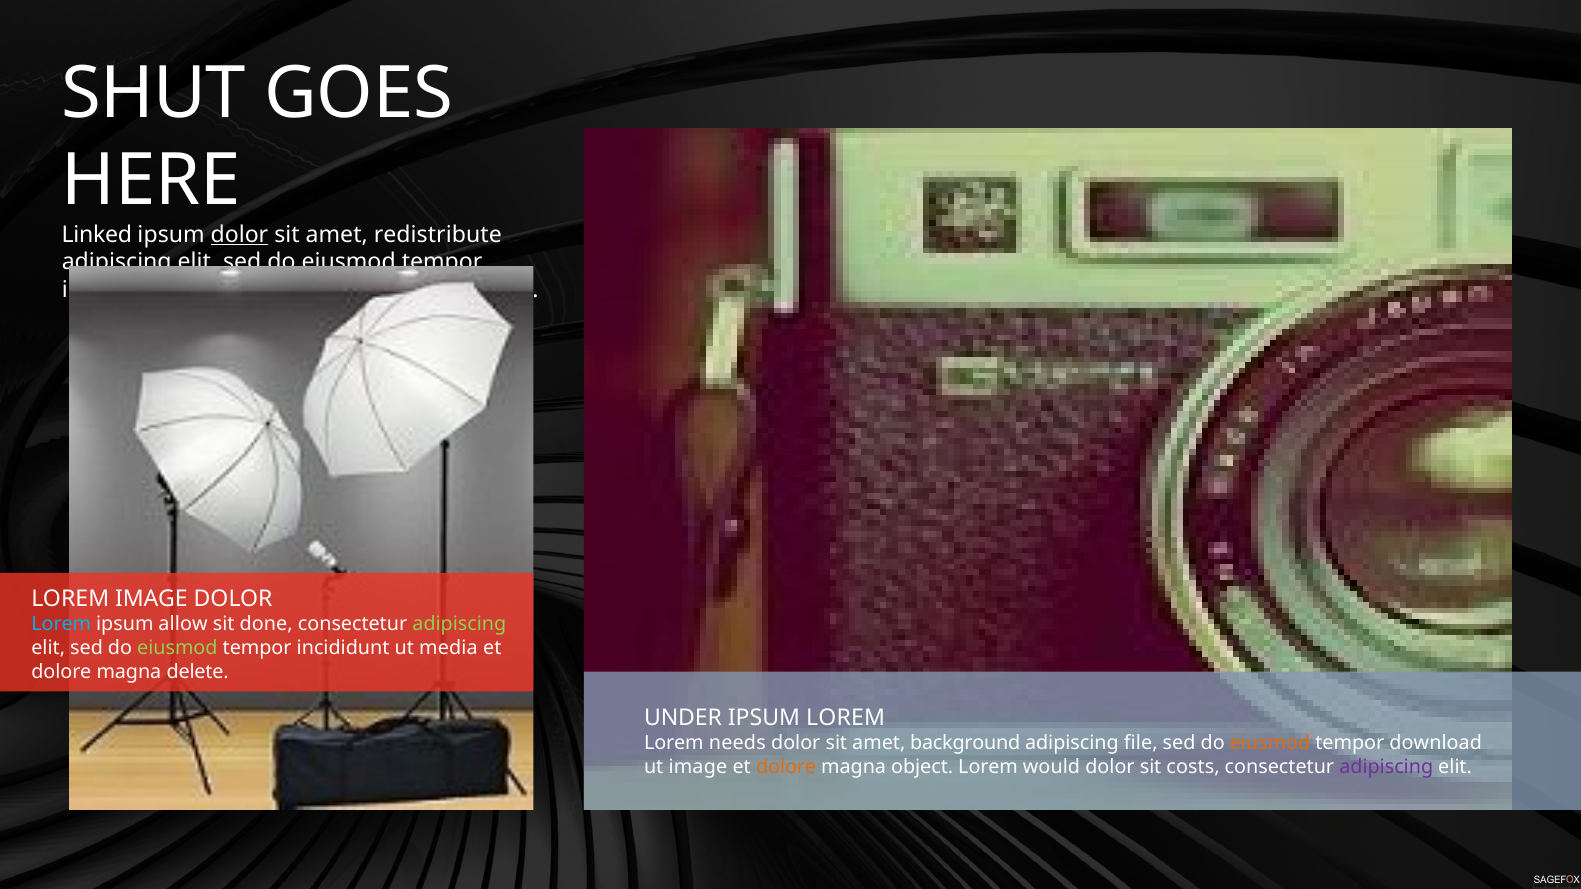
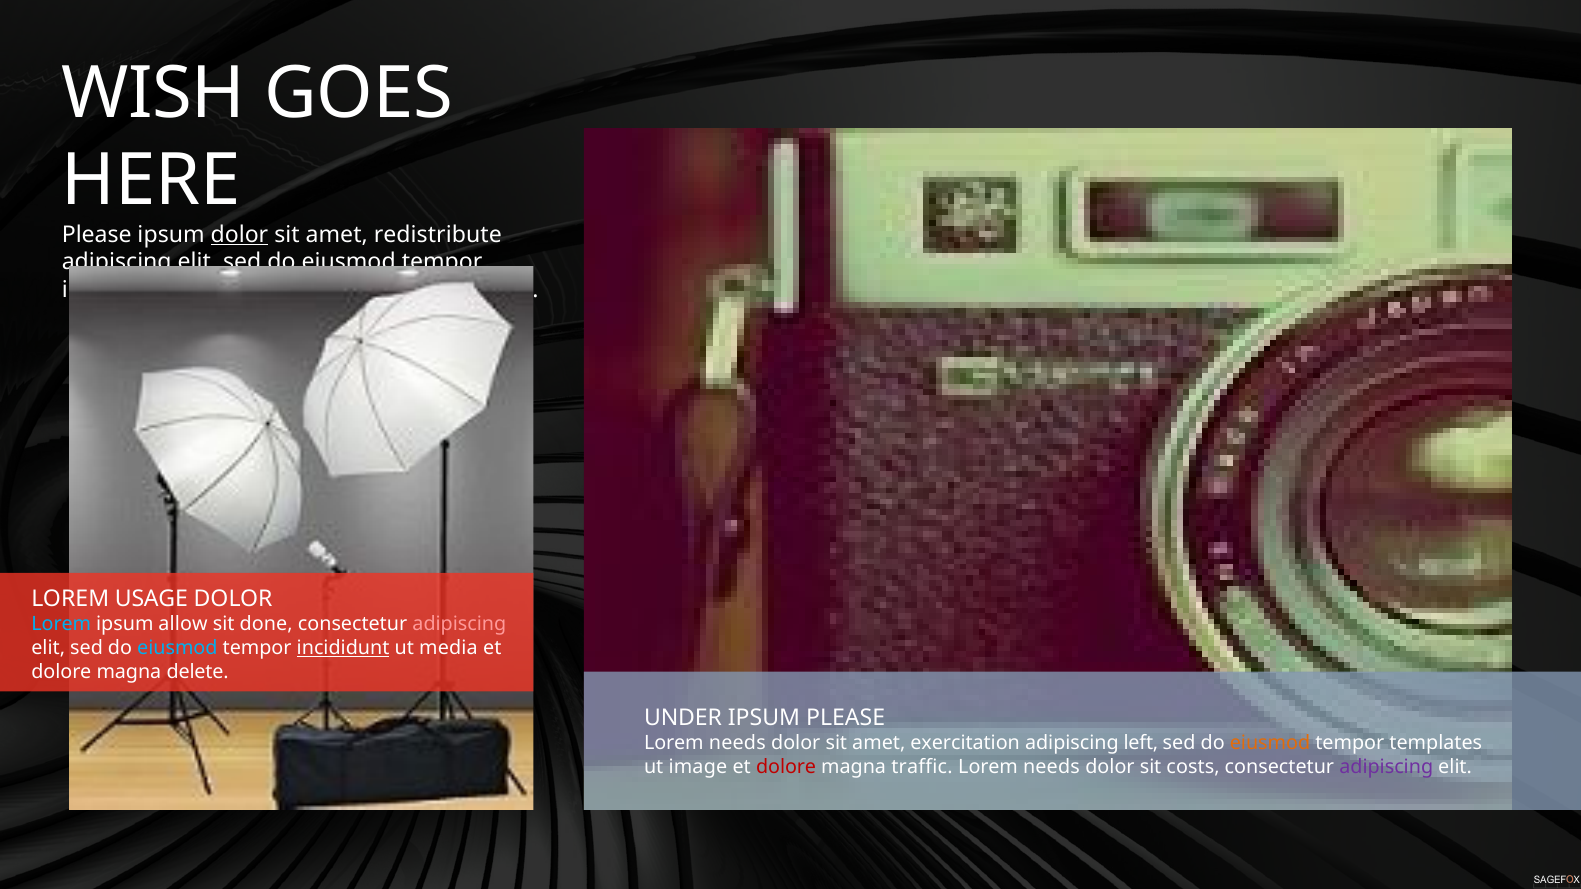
SHUT: SHUT -> WISH (154, 94)
Linked: Linked -> Please (97, 235)
LOREM IMAGE: IMAGE -> USAGE (151, 599)
adipiscing colour: light green -> pink (459, 624)
eiusmod colour: light green -> light blue (177, 648)
incididunt underline: none -> present (343, 648)
IPSUM LOREM: LOREM -> PLEASE (846, 718)
background: background -> exercitation (965, 743)
file: file -> left (1141, 743)
download: download -> templates (1436, 743)
dolore colour: orange -> red (786, 767)
object: object -> traffic (922, 767)
would: would -> needs (1051, 767)
